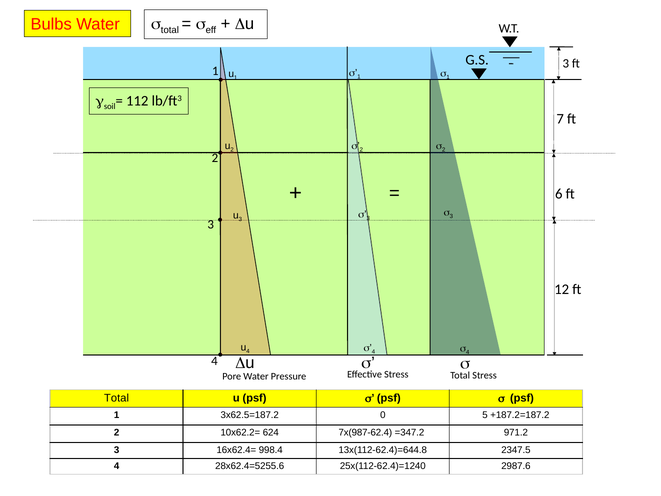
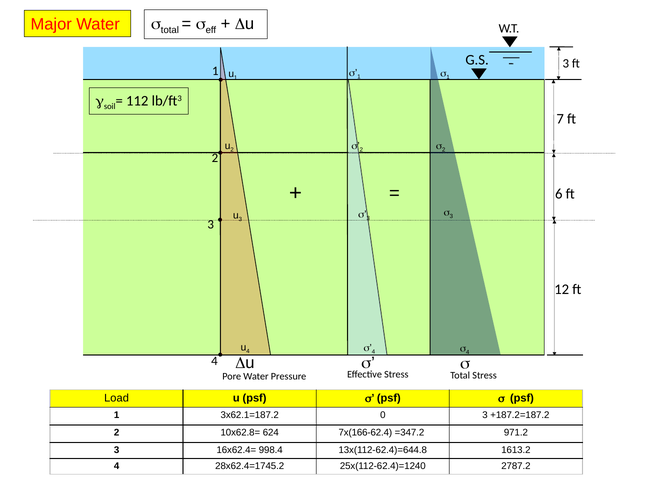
Bulbs: Bulbs -> Major (51, 25)
Total: Total -> Load (117, 398)
3x62.5=187.2: 3x62.5=187.2 -> 3x62.1=187.2 (250, 415)
0 5: 5 -> 3 (485, 415)
10x62.2=: 10x62.2= -> 10x62.8= (240, 432)
7x(987-62.4: 7x(987-62.4 -> 7x(166-62.4 (365, 432)
2347.5: 2347.5 -> 1613.2 (516, 450)
28x62.4=5255.6: 28x62.4=5255.6 -> 28x62.4=1745.2 (250, 466)
2987.6: 2987.6 -> 2787.2 (516, 466)
